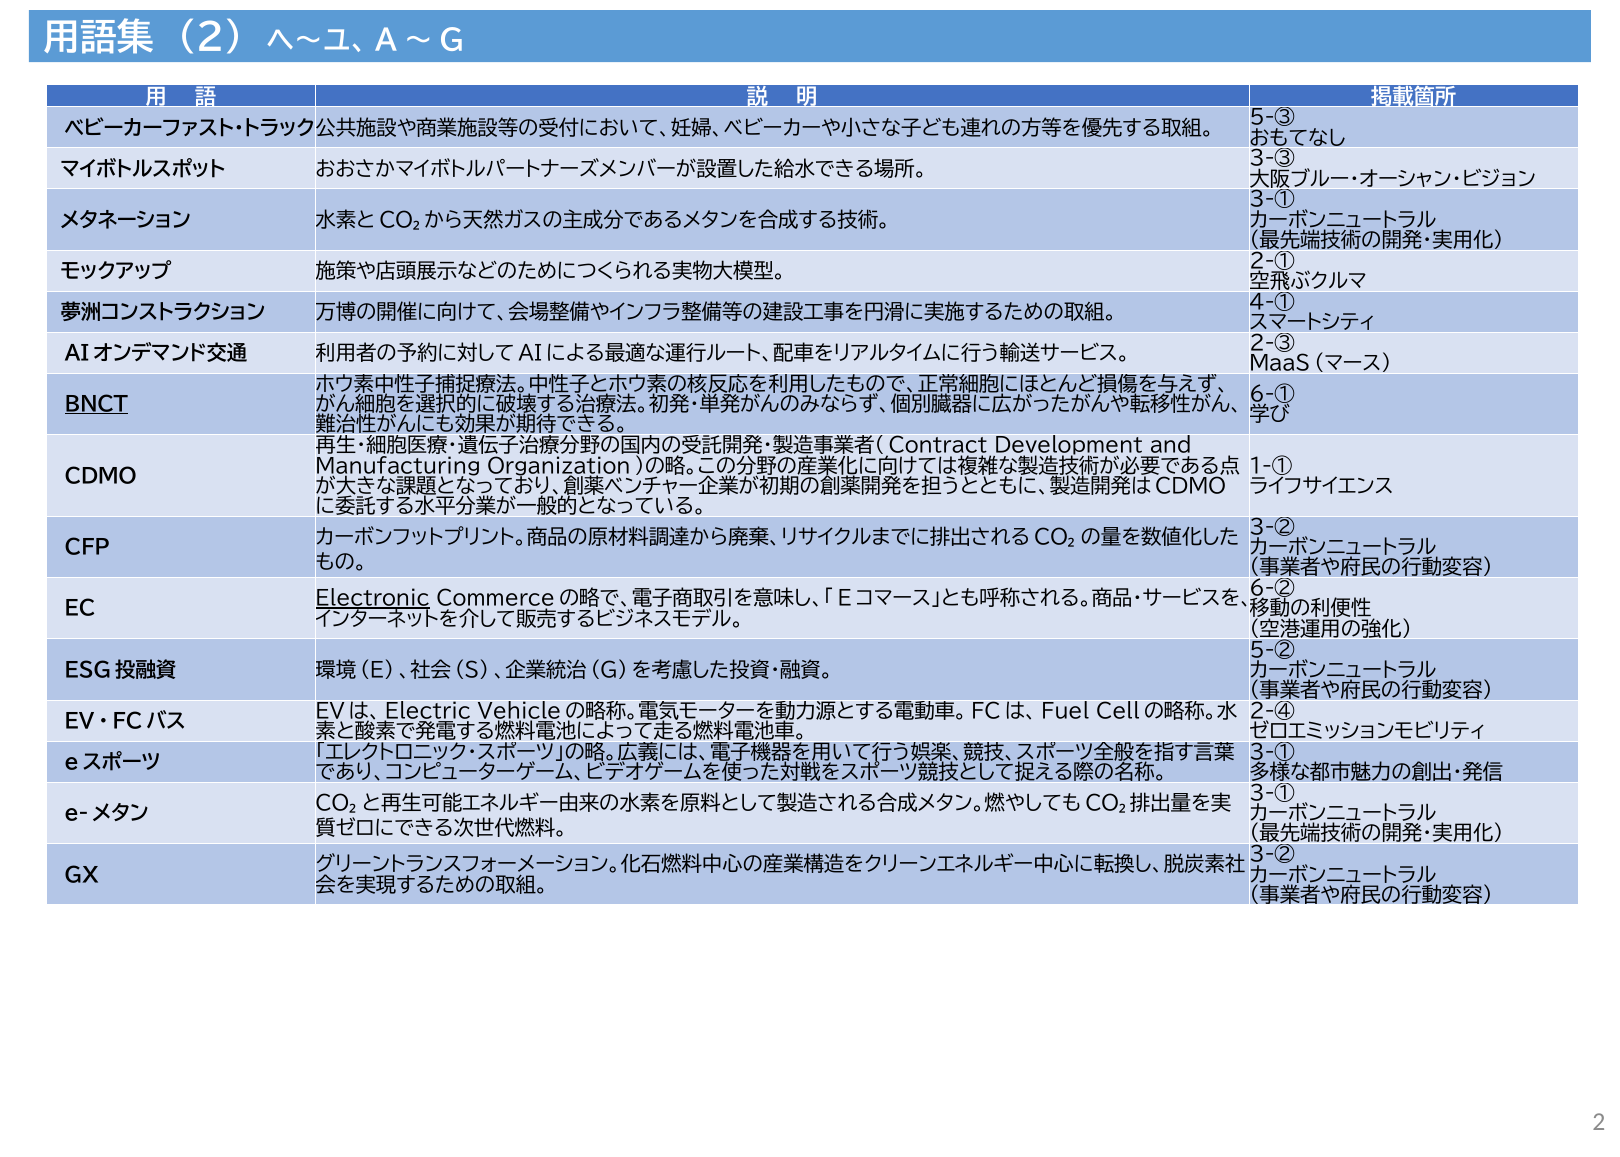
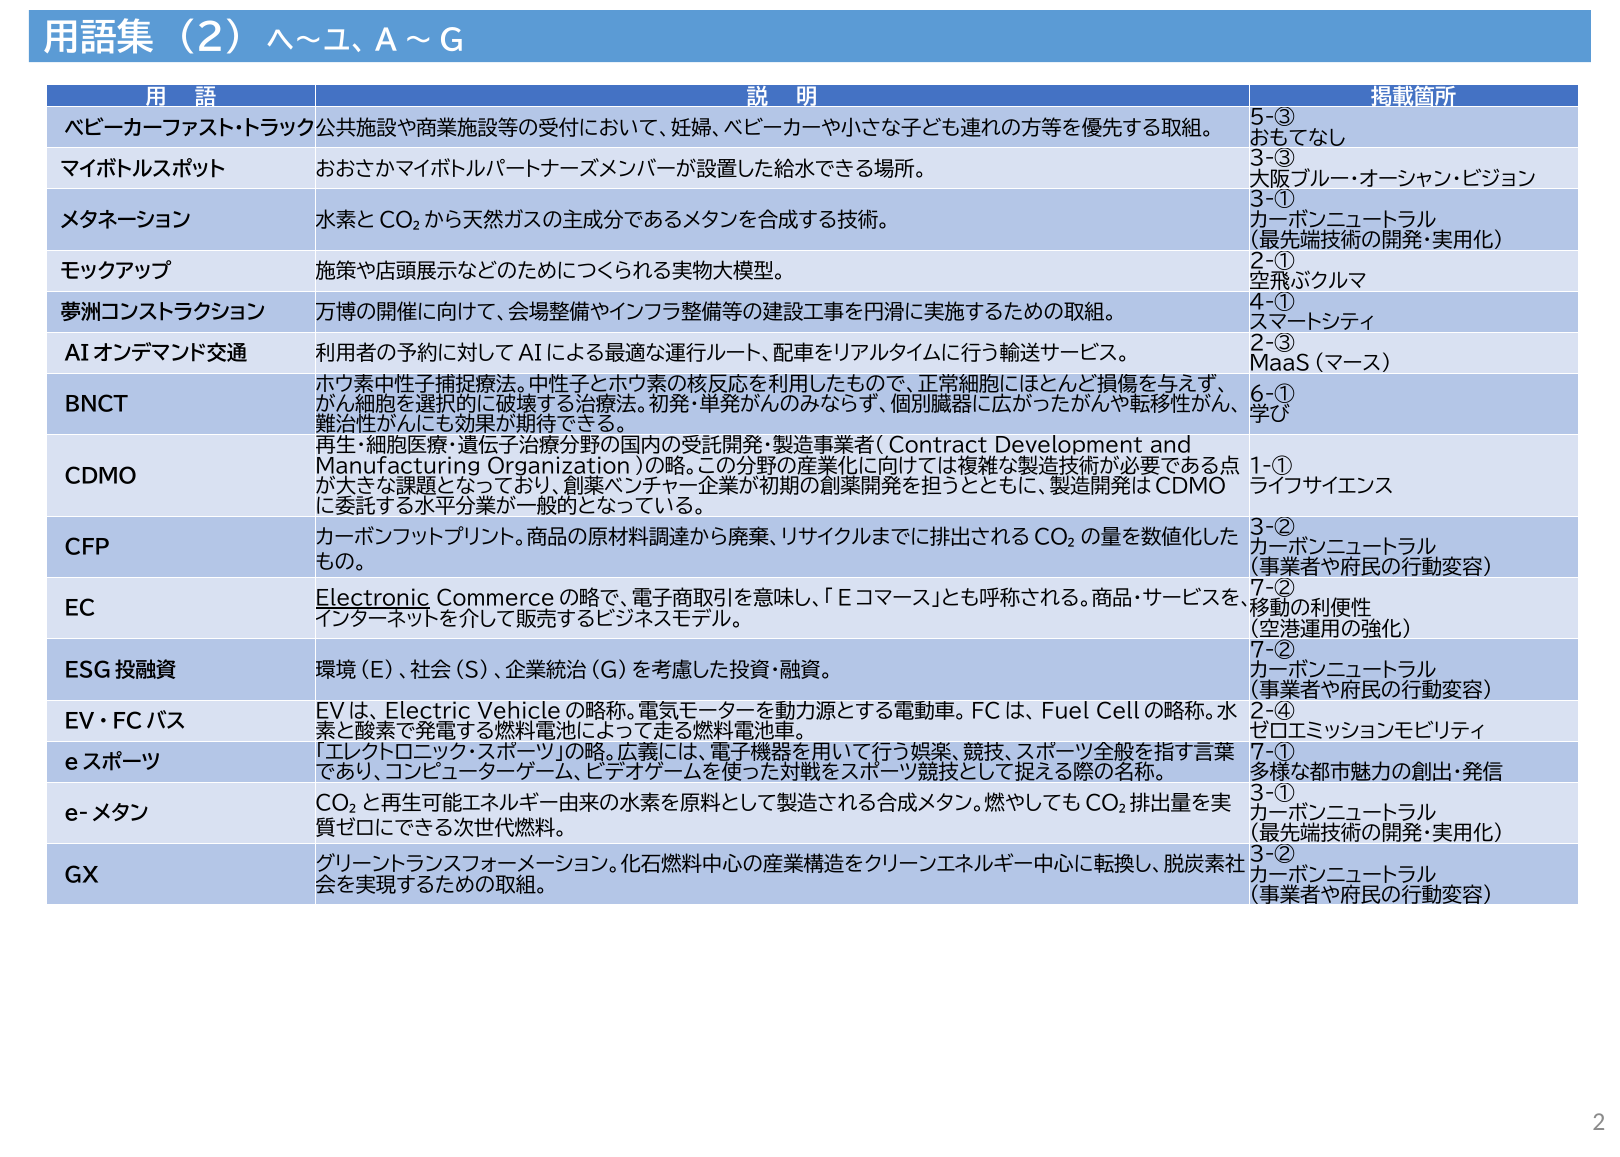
BNCT underline: present -> none (96, 405)
6-②: 6-② -> 7-② (1272, 589)
5-②: 5-② -> 7-② (1272, 650)
3-①: 3-① -> 7-① (1272, 753)
